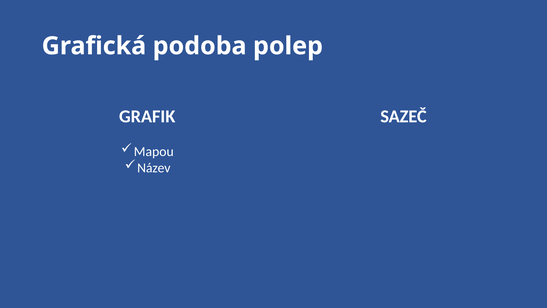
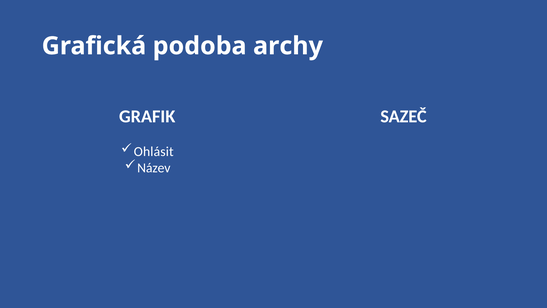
polep: polep -> archy (288, 46)
Mapou: Mapou -> Ohlásit (154, 151)
